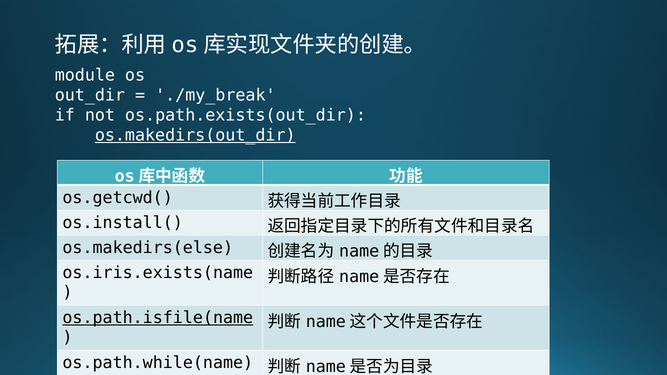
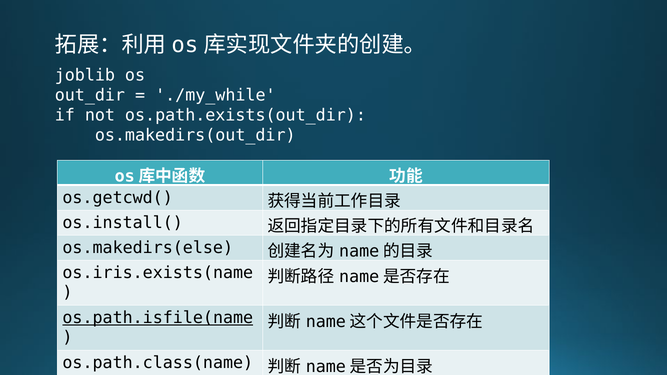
module: module -> joblib (85, 75)
./my_break: ./my_break -> ./my_while (215, 95)
os.makedirs(out_dir underline: present -> none (195, 135)
os.path.while(name: os.path.while(name -> os.path.class(name (158, 363)
